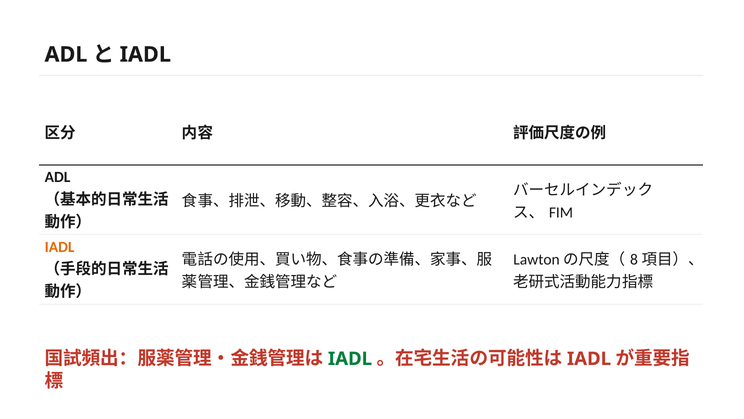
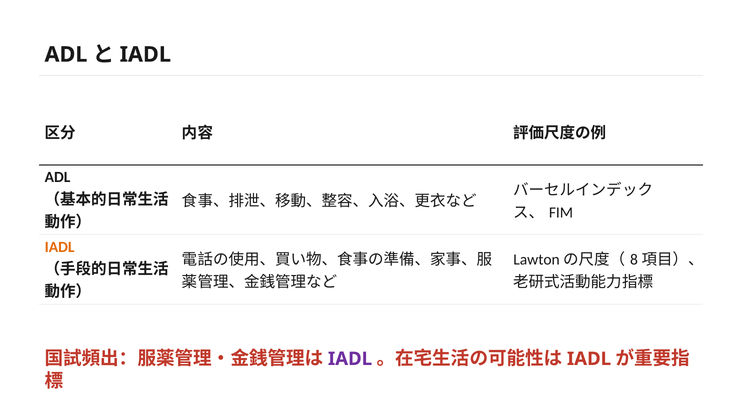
IADL colour: green -> purple (350, 358)
